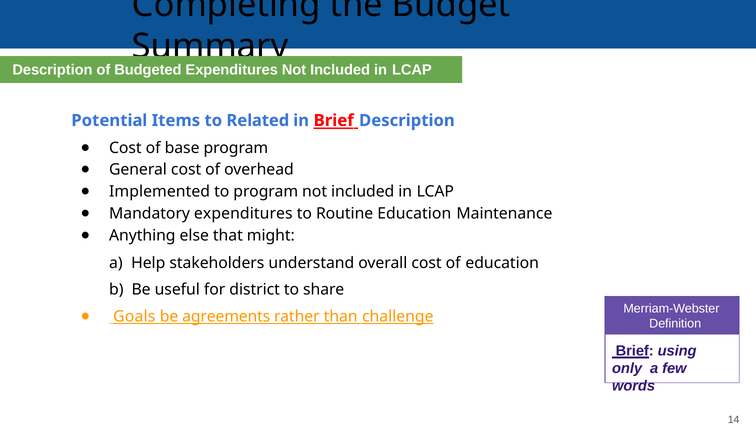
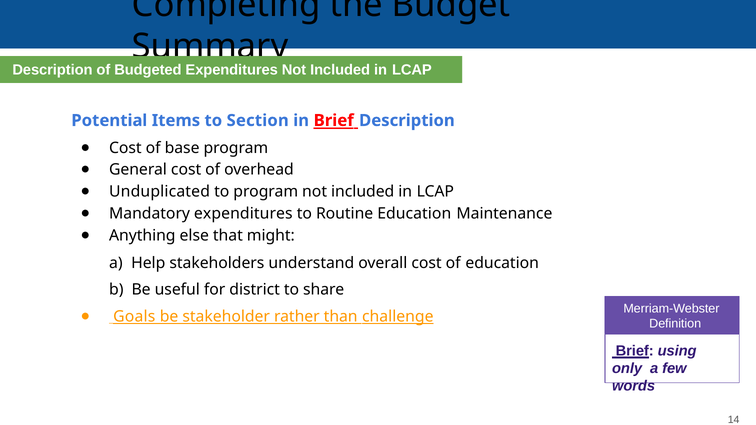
Related: Related -> Section (258, 121)
Implemented: Implemented -> Unduplicated (160, 192)
agreements: agreements -> stakeholder (226, 317)
